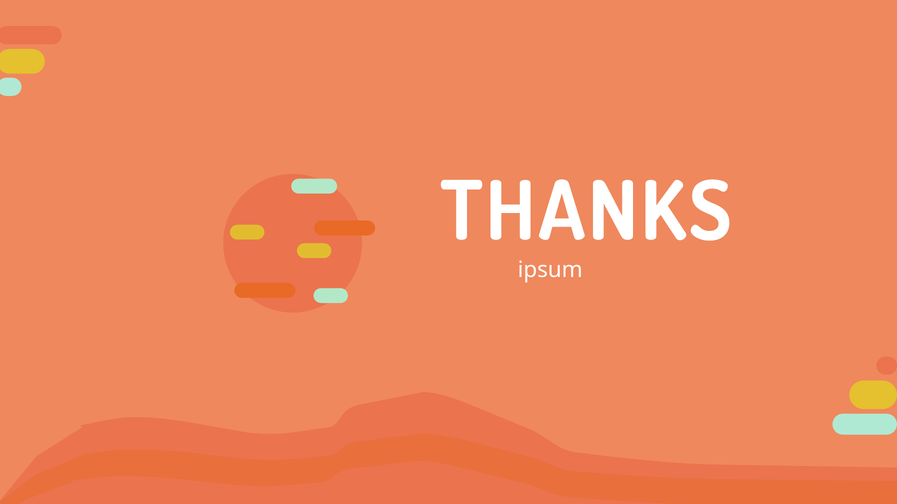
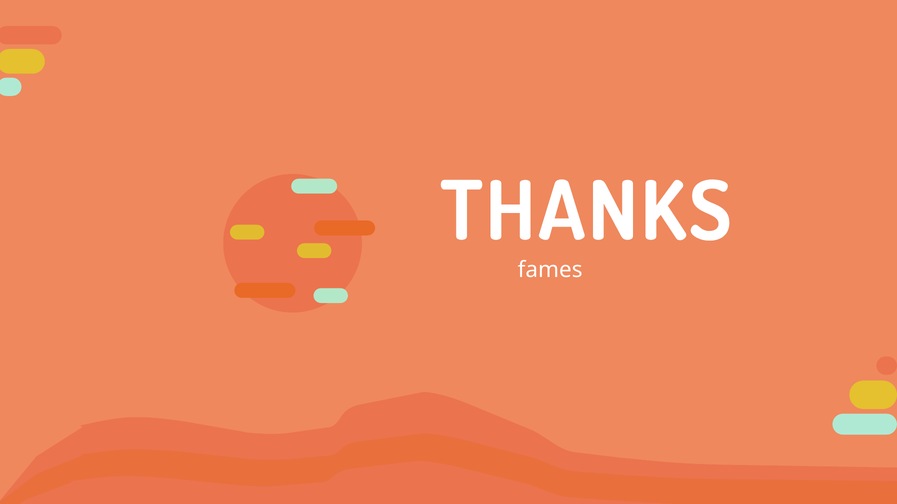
ipsum: ipsum -> fames (550, 270)
